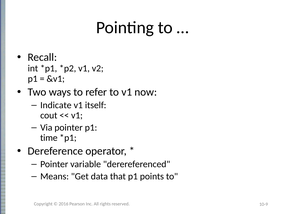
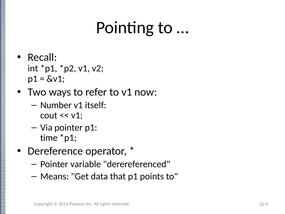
Indicate: Indicate -> Number (56, 105)
